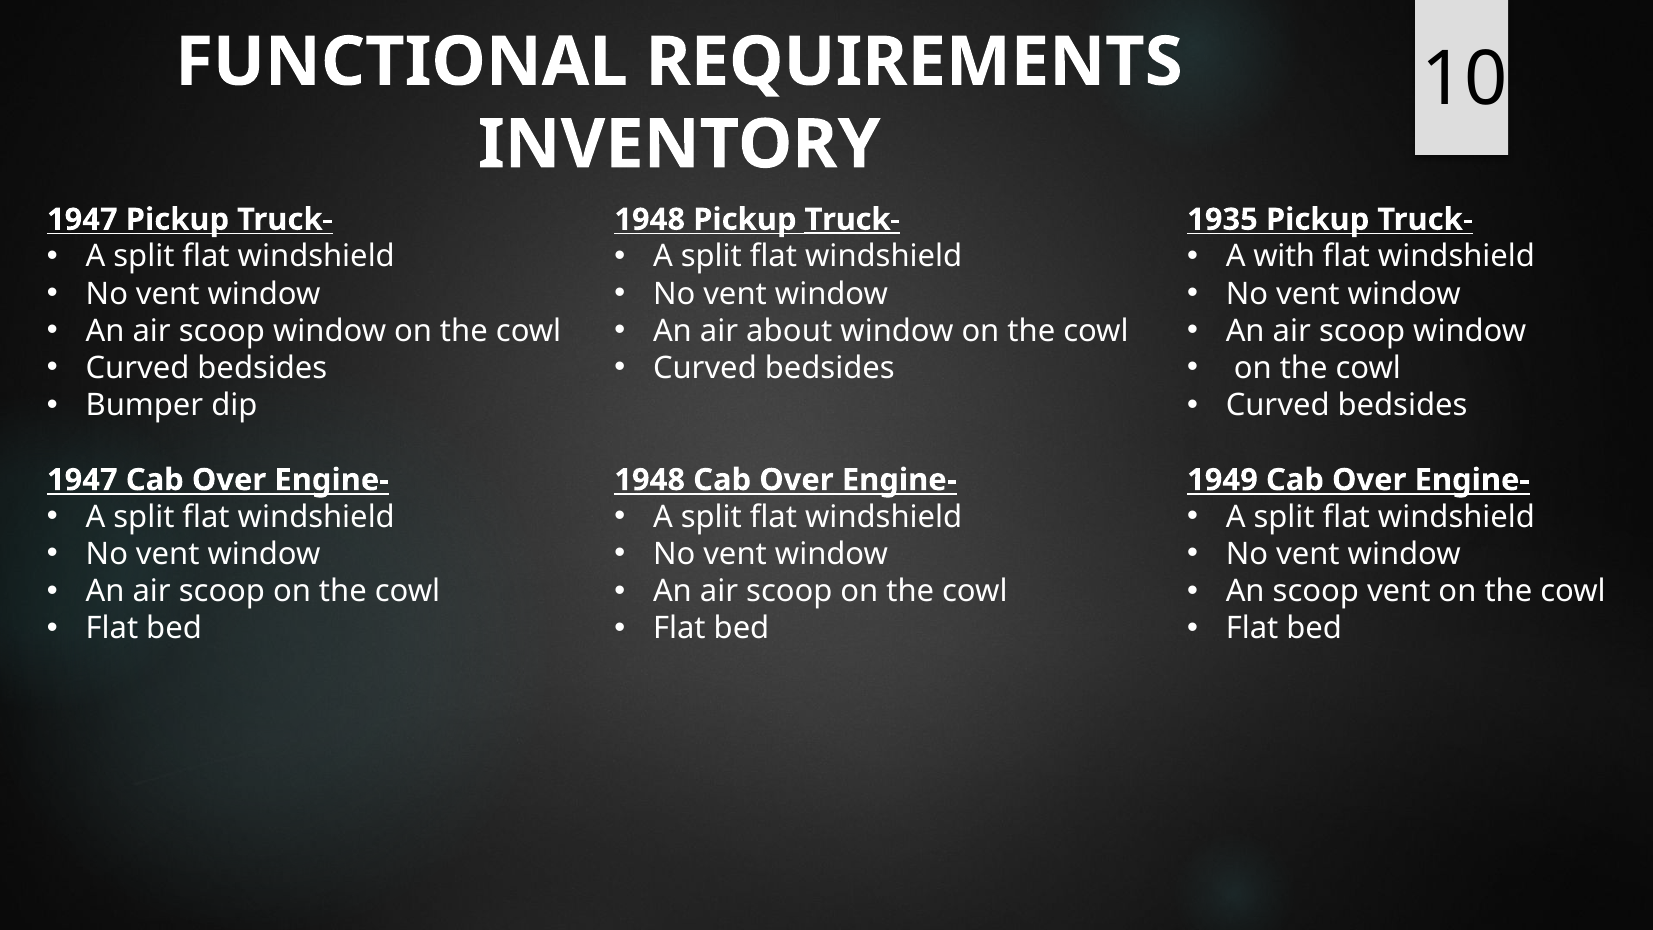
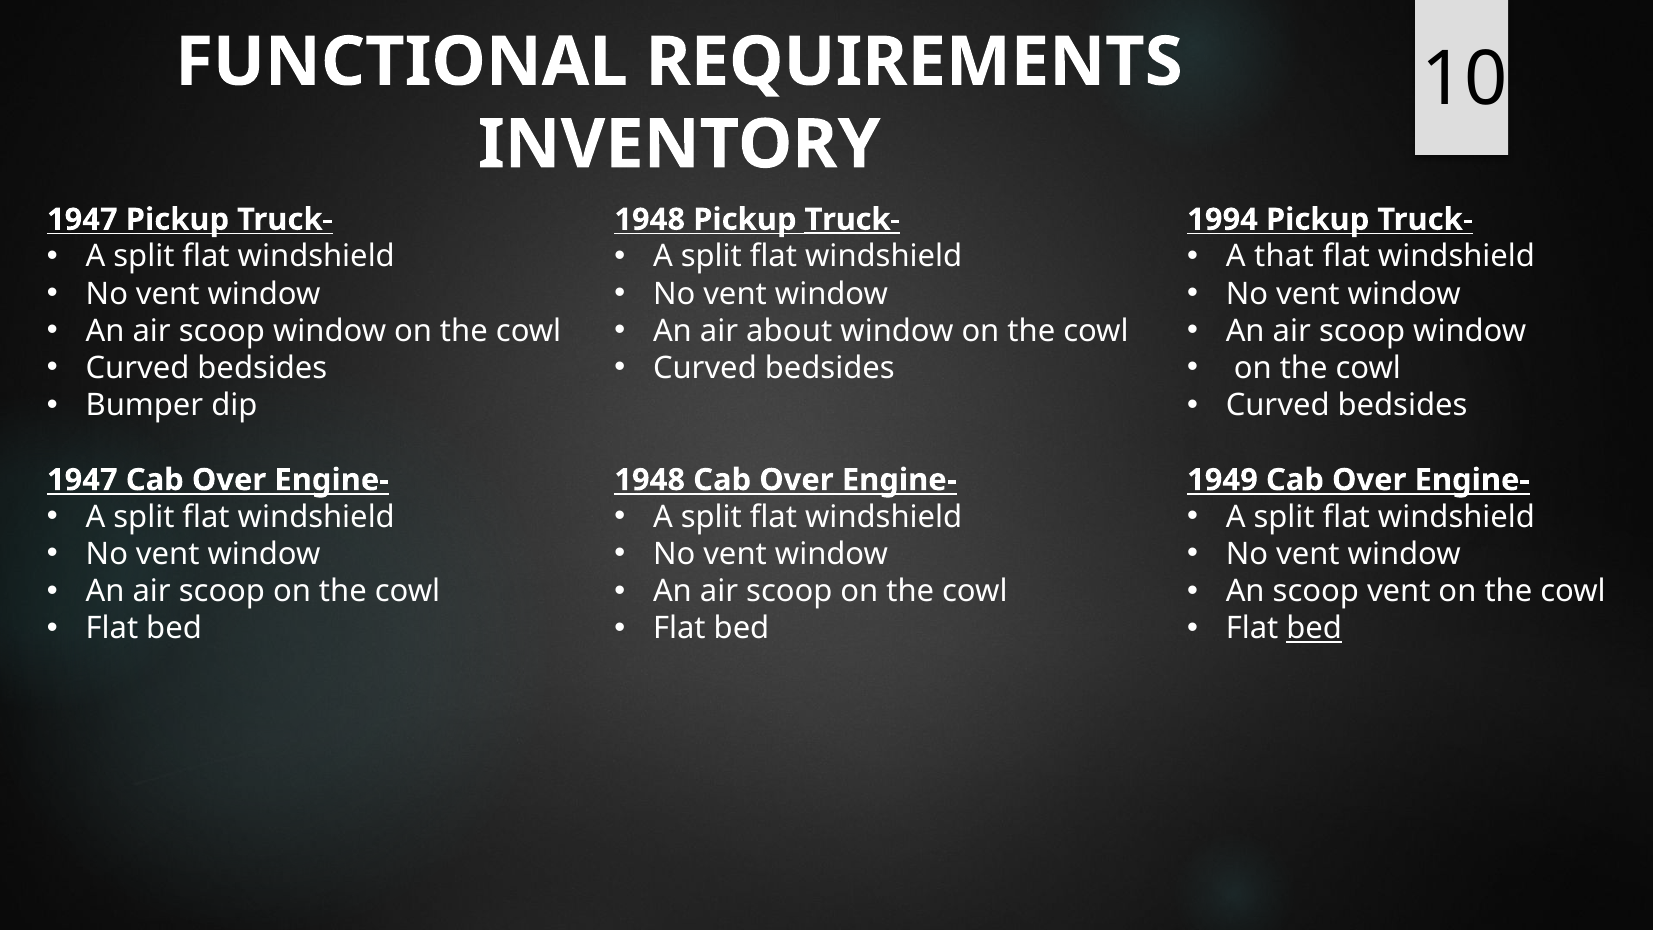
1935: 1935 -> 1994 (1223, 220)
with: with -> that (1284, 257)
bed underline: none -> present (1314, 629)
